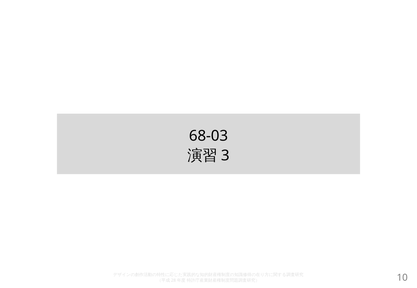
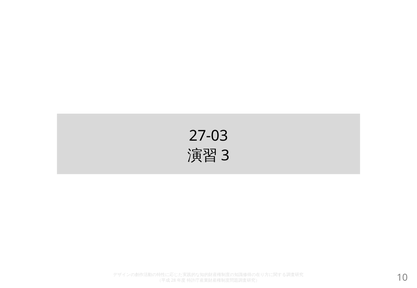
68-03: 68-03 -> 27-03 (208, 136)
